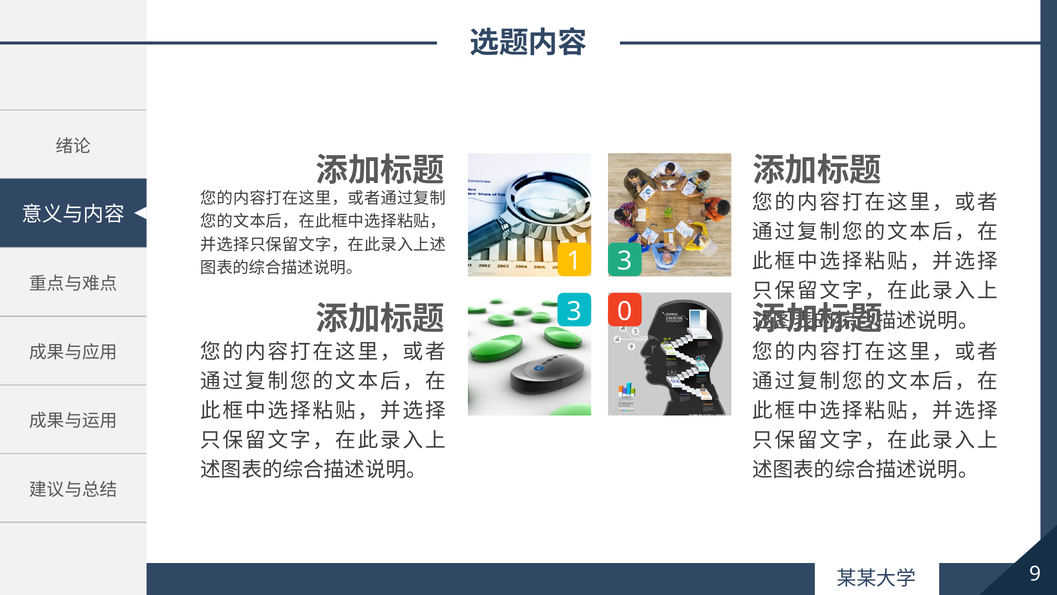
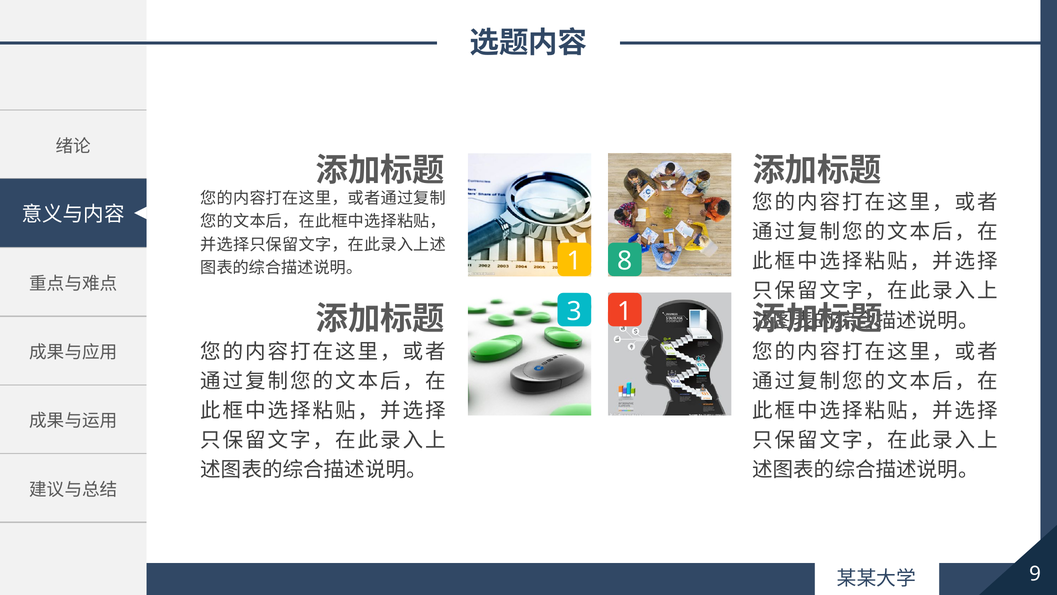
1 3: 3 -> 8 (625, 261)
3 0: 0 -> 1 (625, 311)
